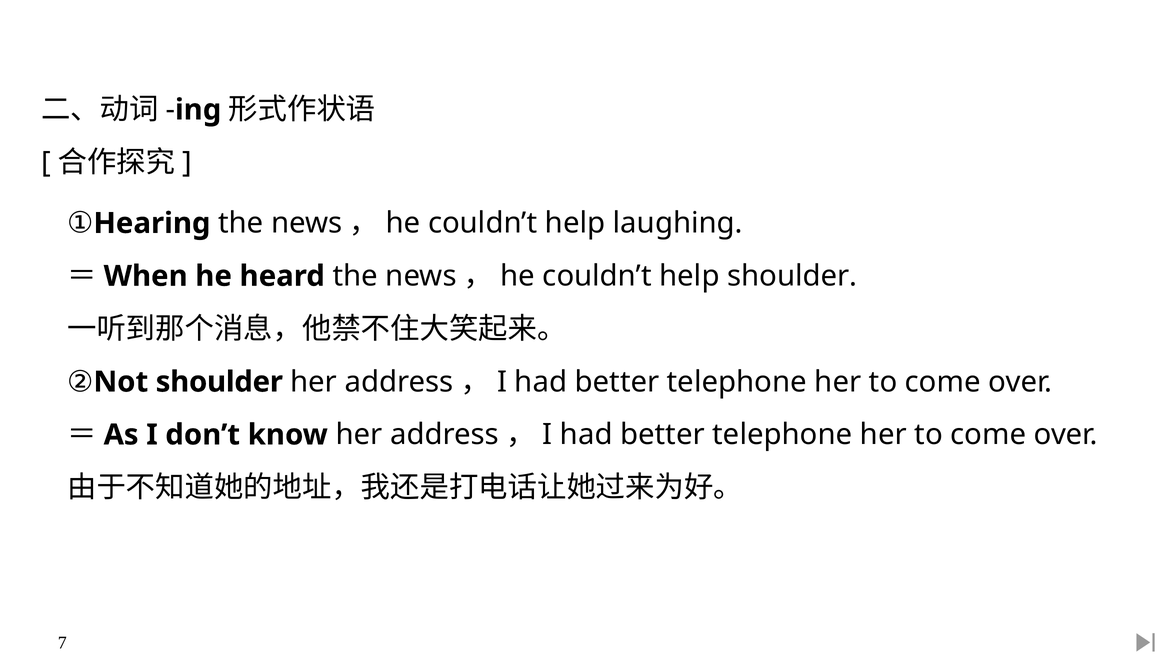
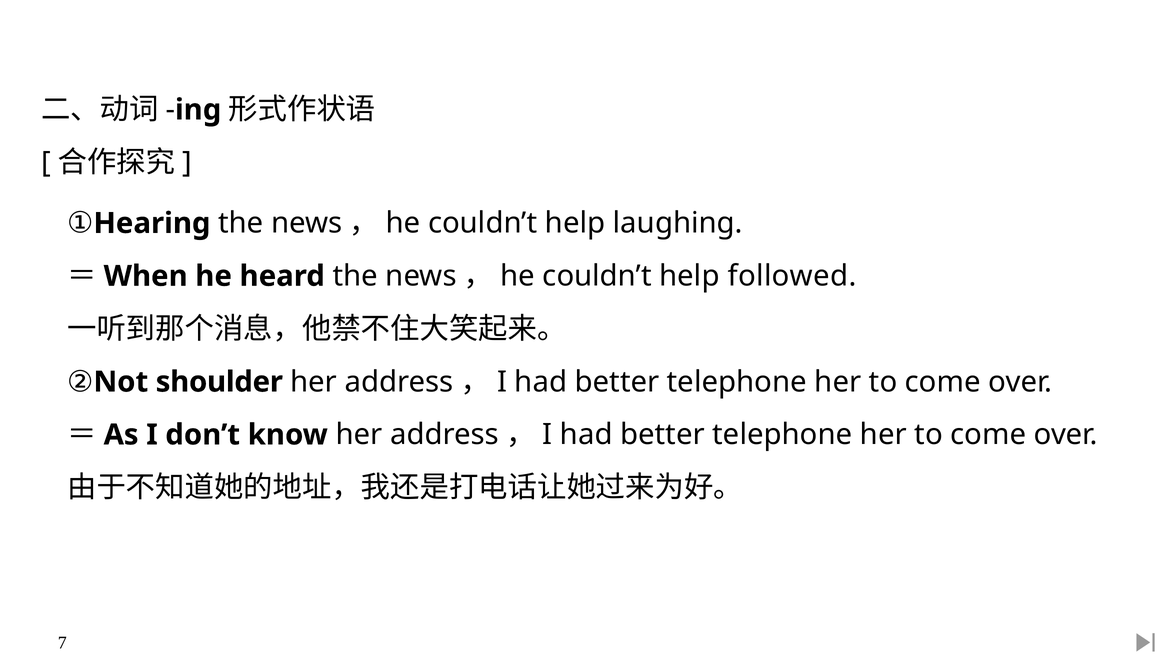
help shoulder: shoulder -> followed (792, 276)
